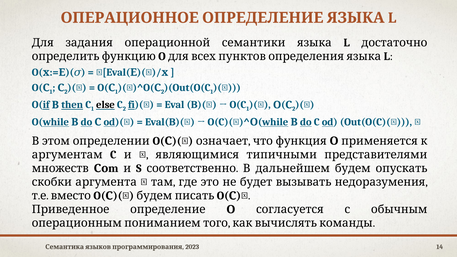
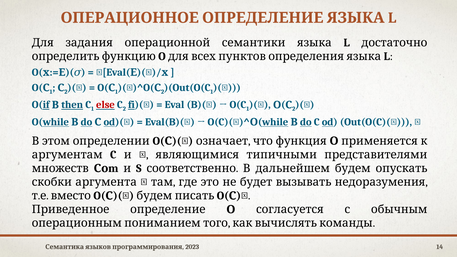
else colour: black -> red (105, 105)
